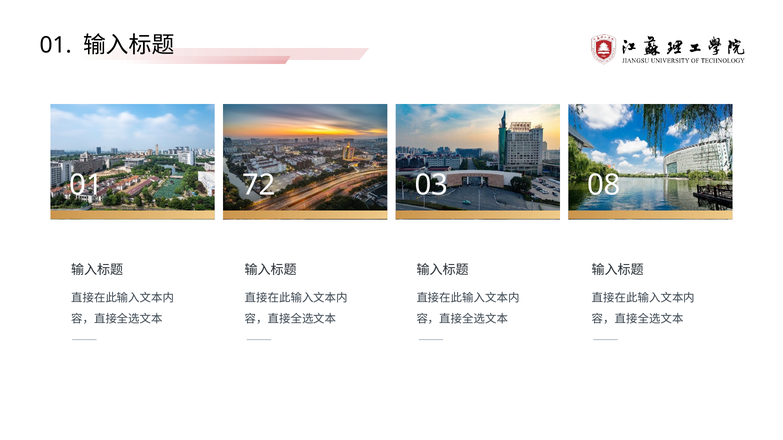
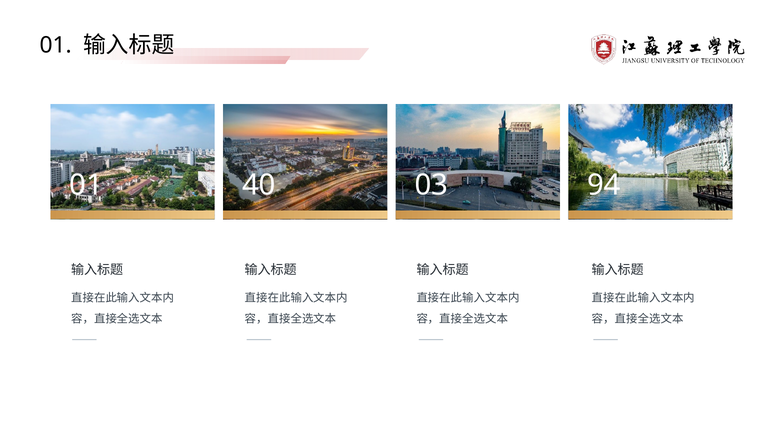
72: 72 -> 40 (259, 185)
08: 08 -> 94 (604, 185)
